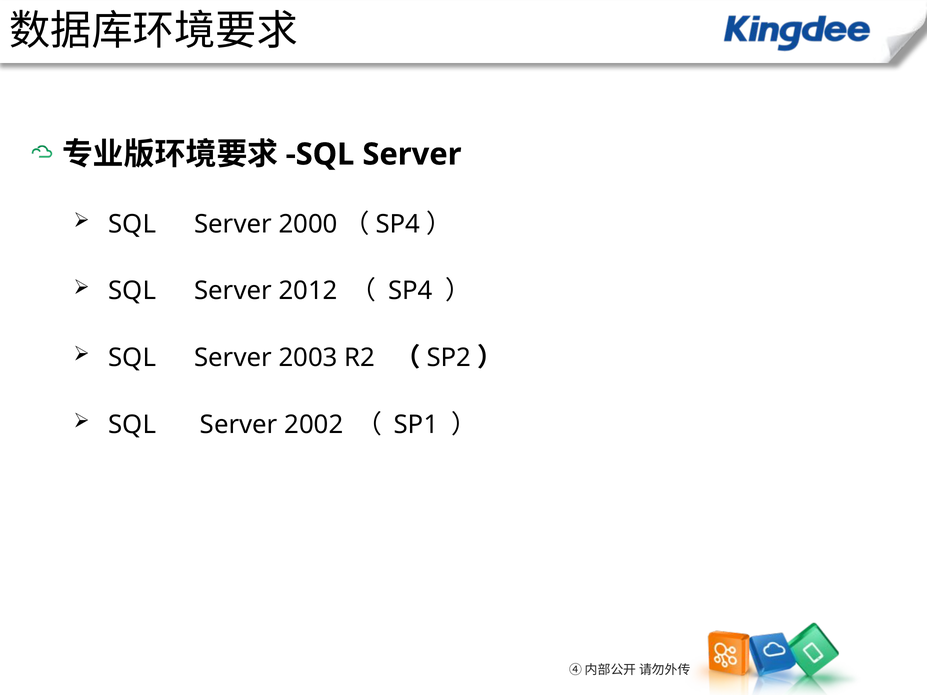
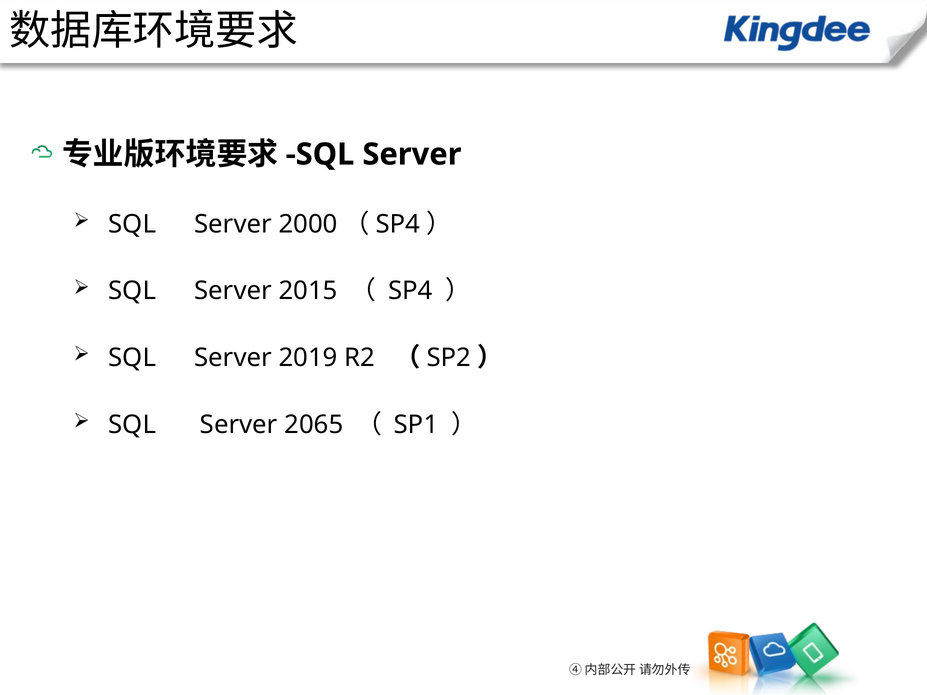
2012: 2012 -> 2015 (308, 291)
2003: 2003 -> 2019 (308, 358)
2002: 2002 -> 2065 (314, 425)
